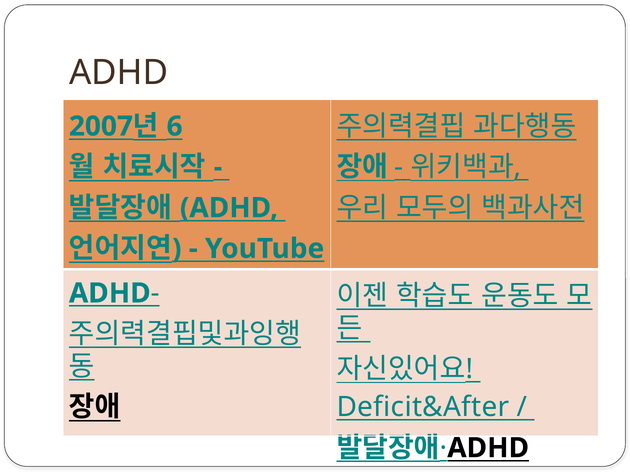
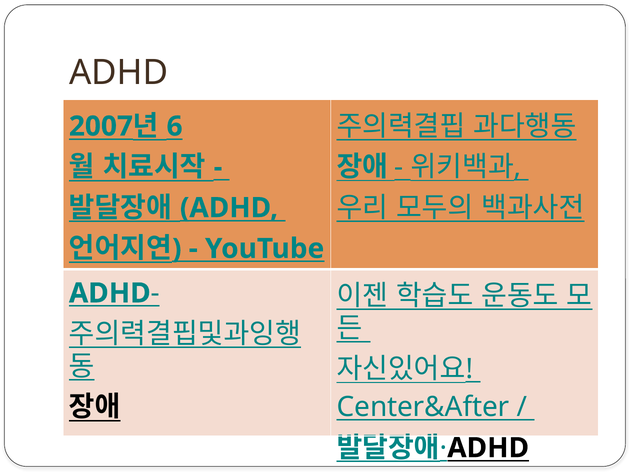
Deficit&After: Deficit&After -> Center&After (423, 407)
